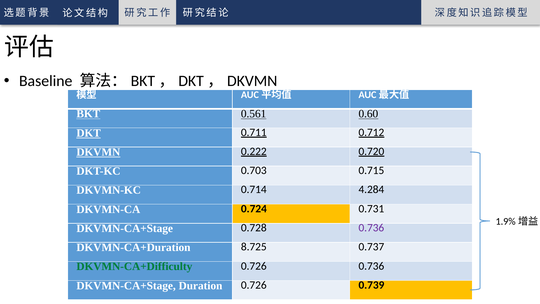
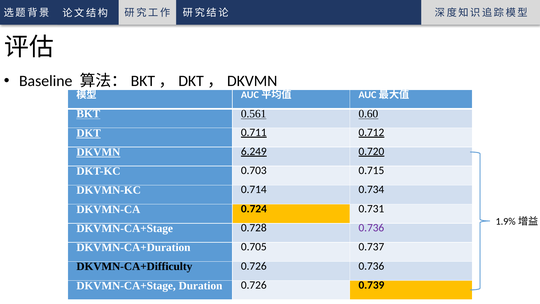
0.222: 0.222 -> 6.249 (254, 151)
4.284: 4.284 -> 0.734 (371, 189)
8.725: 8.725 -> 0.705 (254, 247)
DKVMN-CA+Difficulty colour: green -> black (134, 266)
